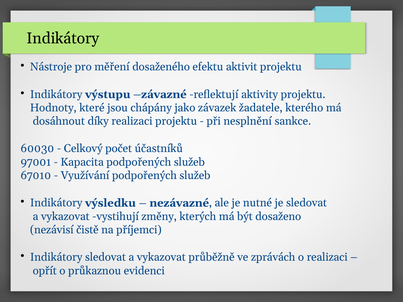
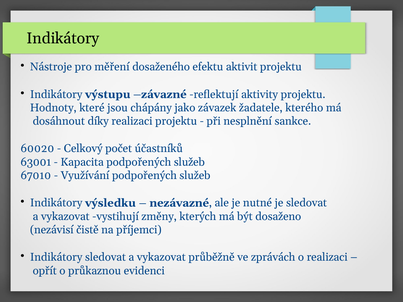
60030: 60030 -> 60020 (37, 149)
97001: 97001 -> 63001 (36, 162)
